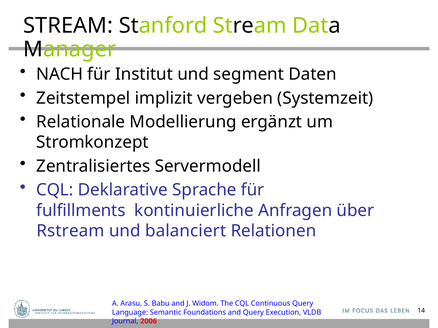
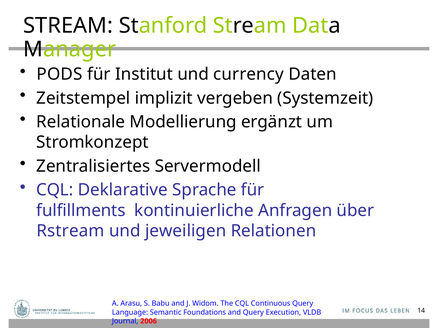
NACH: NACH -> PODS (59, 74)
segment: segment -> currency (249, 74)
balanciert: balanciert -> jeweiligen (186, 231)
